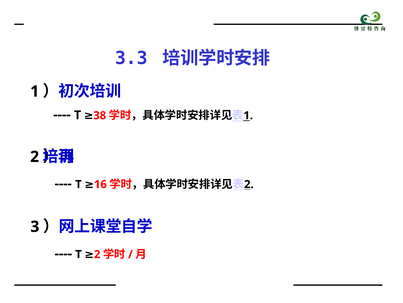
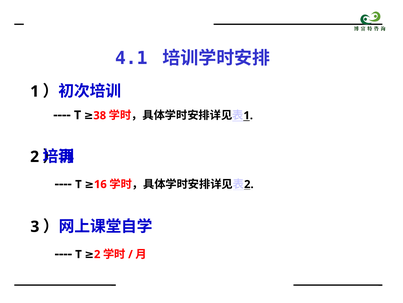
3.3: 3.3 -> 4.1 (131, 58)
